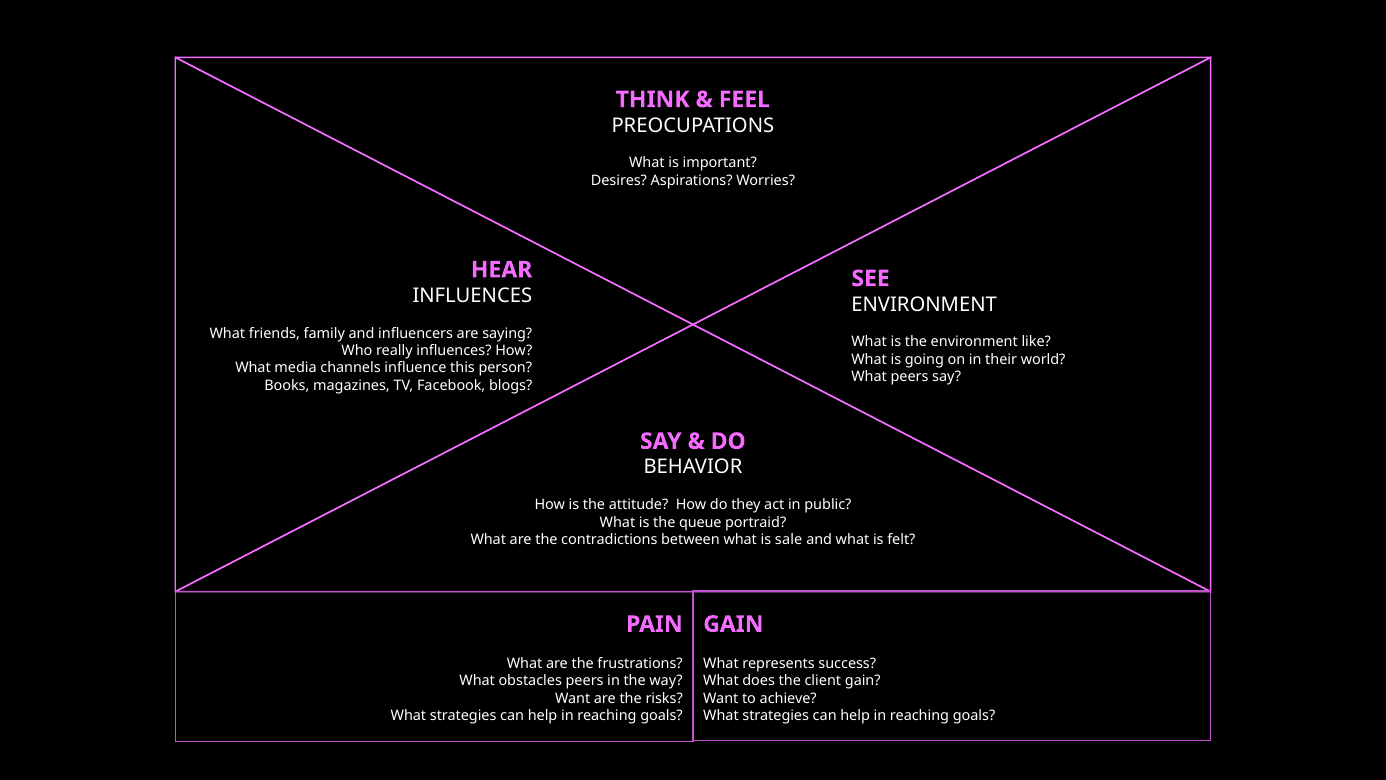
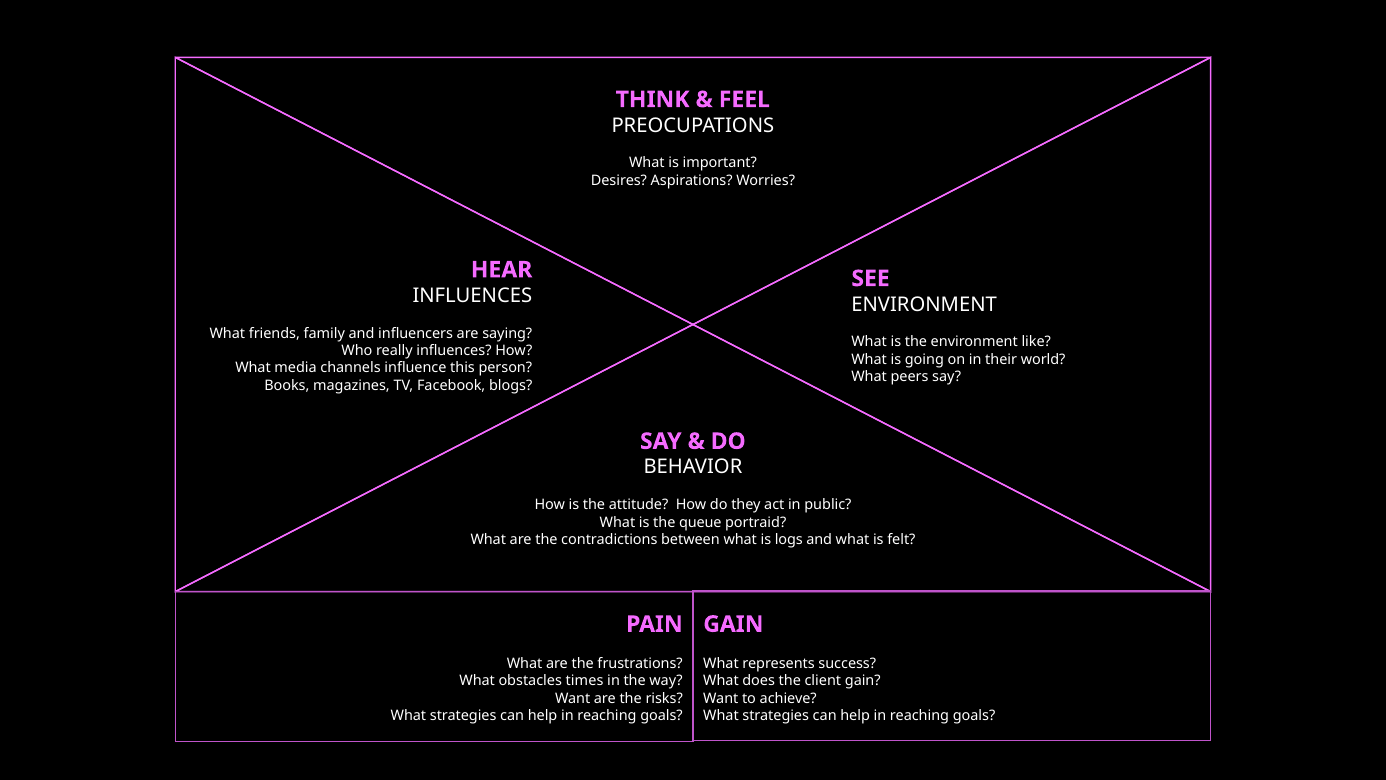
sale: sale -> logs (789, 539)
obstacles peers: peers -> times (585, 681)
